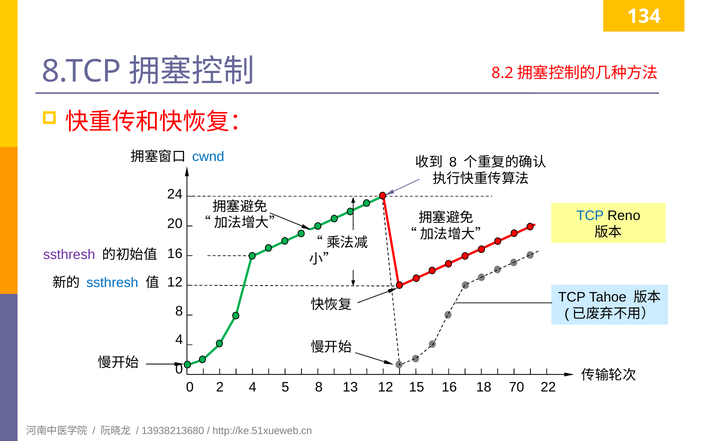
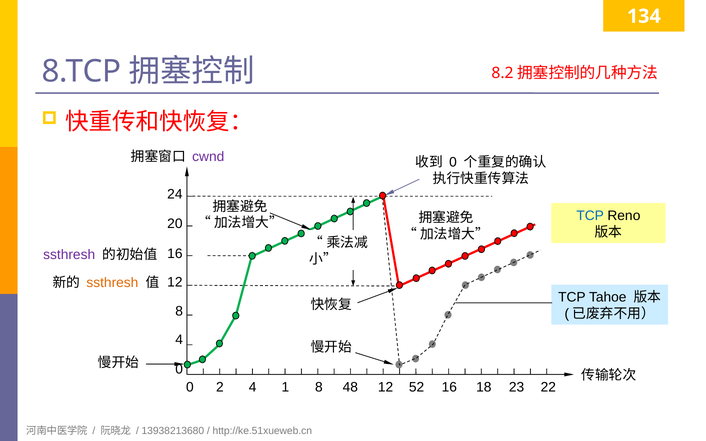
cwnd colour: blue -> purple (208, 157)
8: 8 -> 0 (453, 162)
ssthresh colour: blue -> orange (112, 283)
5: 5 -> 1 (285, 387)
13: 13 -> 48 (350, 387)
15: 15 -> 52 (417, 387)
70: 70 -> 23 (517, 387)
